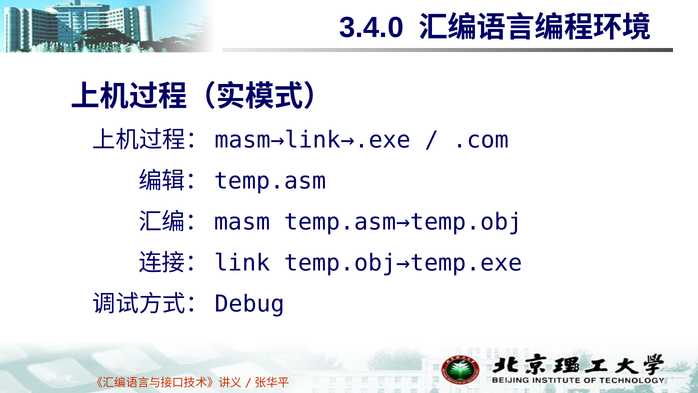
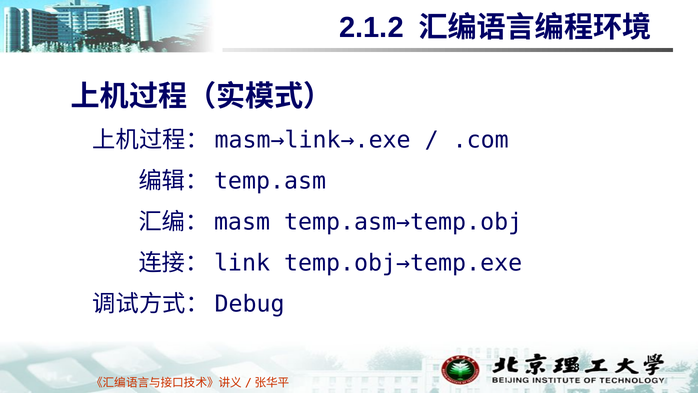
3.4.0: 3.4.0 -> 2.1.2 (371, 27)
